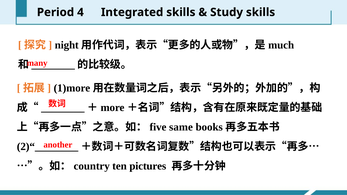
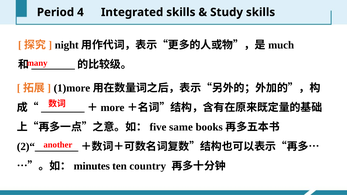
country: country -> minutes (92, 166)
pictures: pictures -> country (148, 166)
